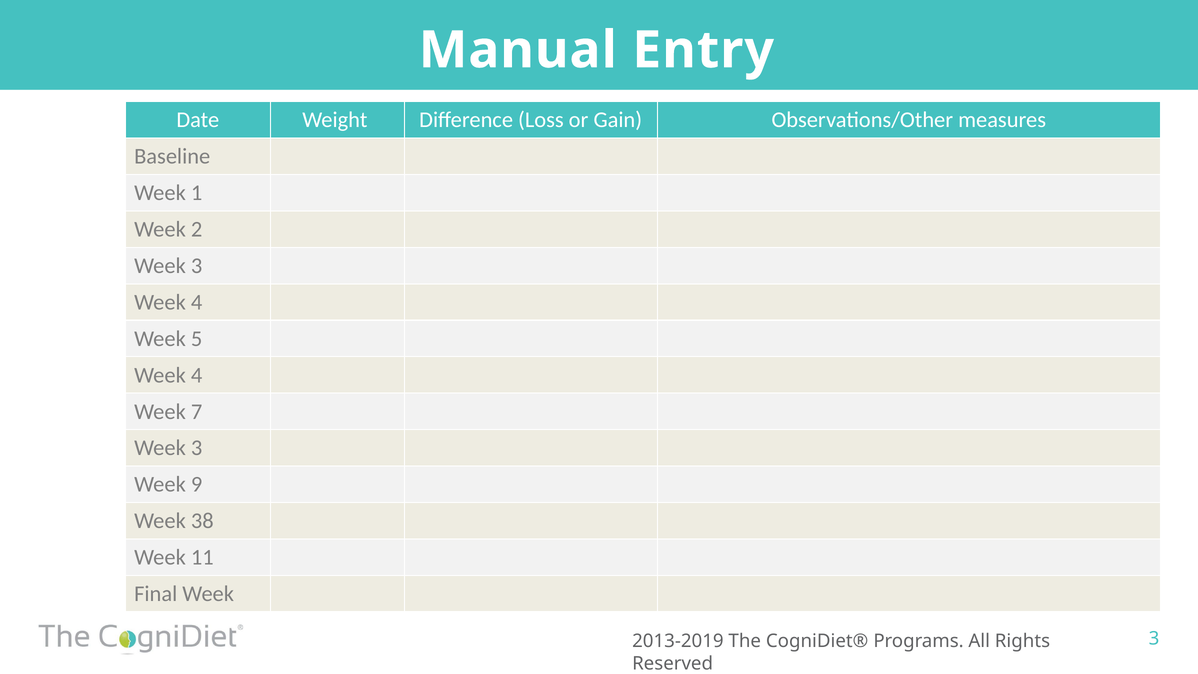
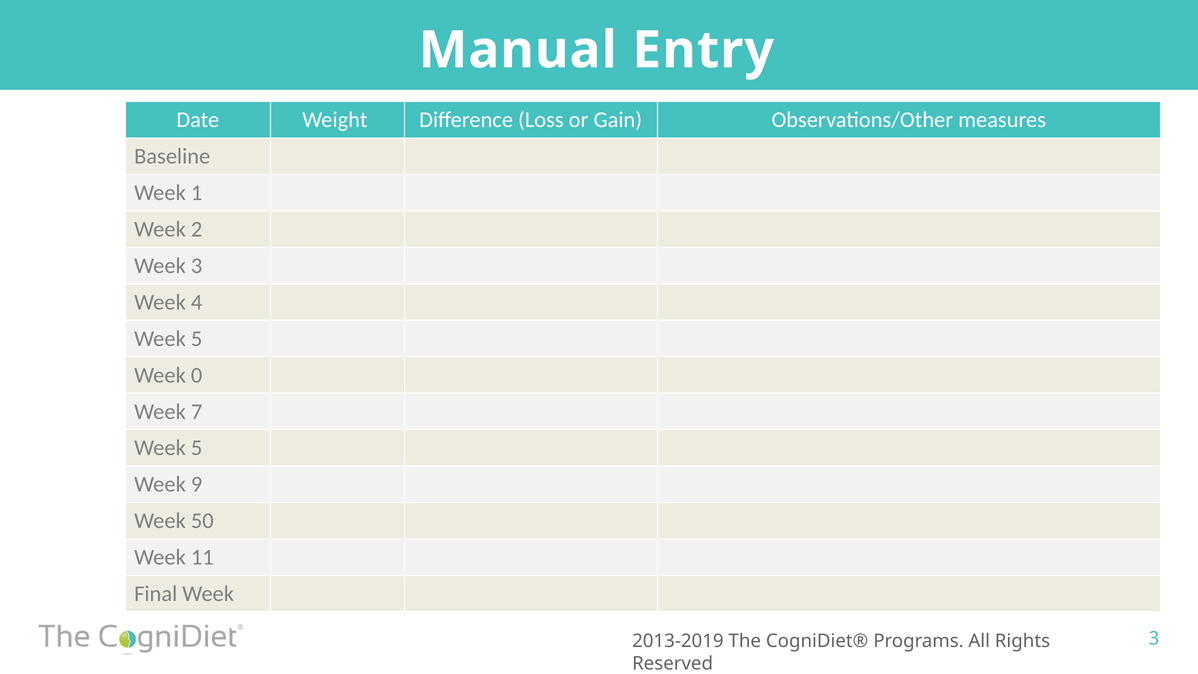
4: 4 -> 0 (197, 375)
3: 3 -> 5 (197, 448)
38: 38 -> 50 (202, 521)
